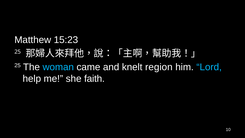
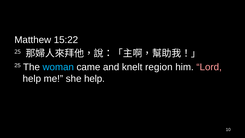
15:23: 15:23 -> 15:22 (66, 40)
Lord colour: light blue -> pink (209, 67)
she faith: faith -> help (94, 79)
